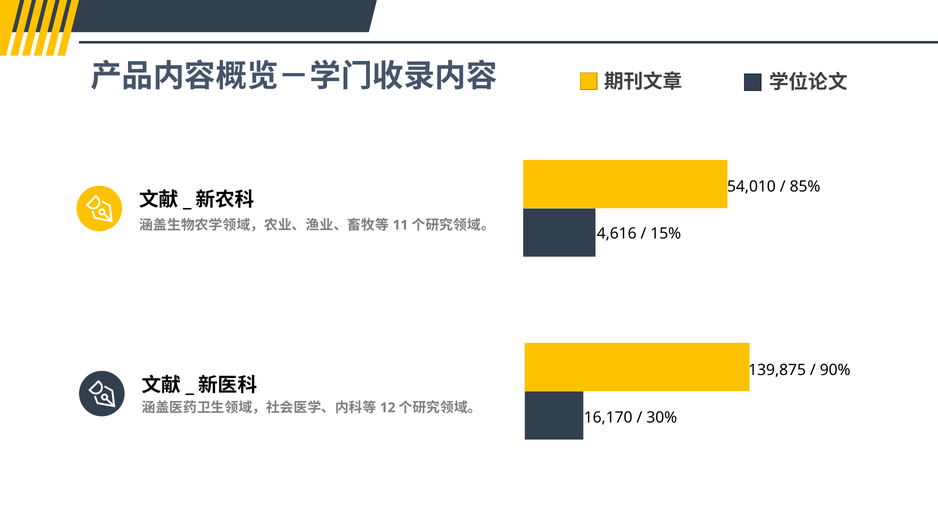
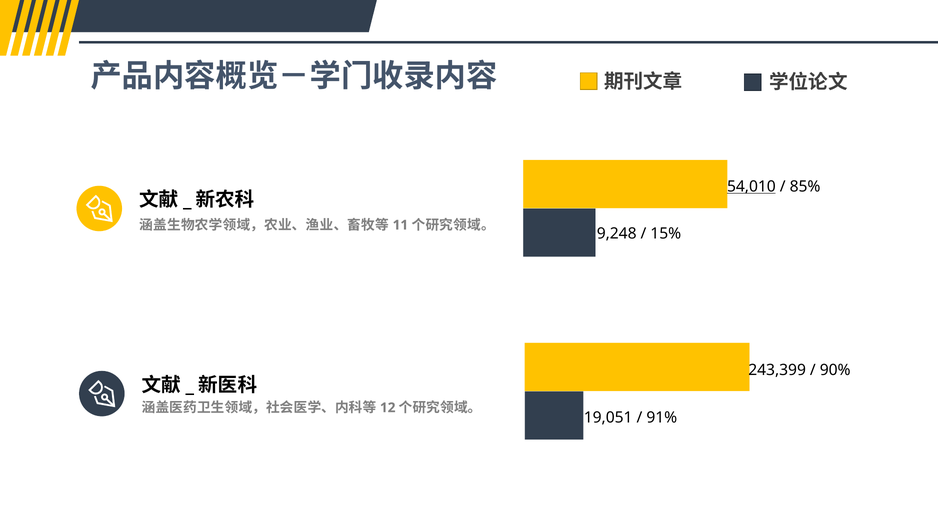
54,010 underline: none -> present (751, 187)
4,616: 4,616 -> 9,248 (617, 234)
139,875: 139,875 -> 243,399 (777, 370)
16,170: 16,170 -> 19,051 (608, 418)
30%: 30% -> 91% (662, 418)
